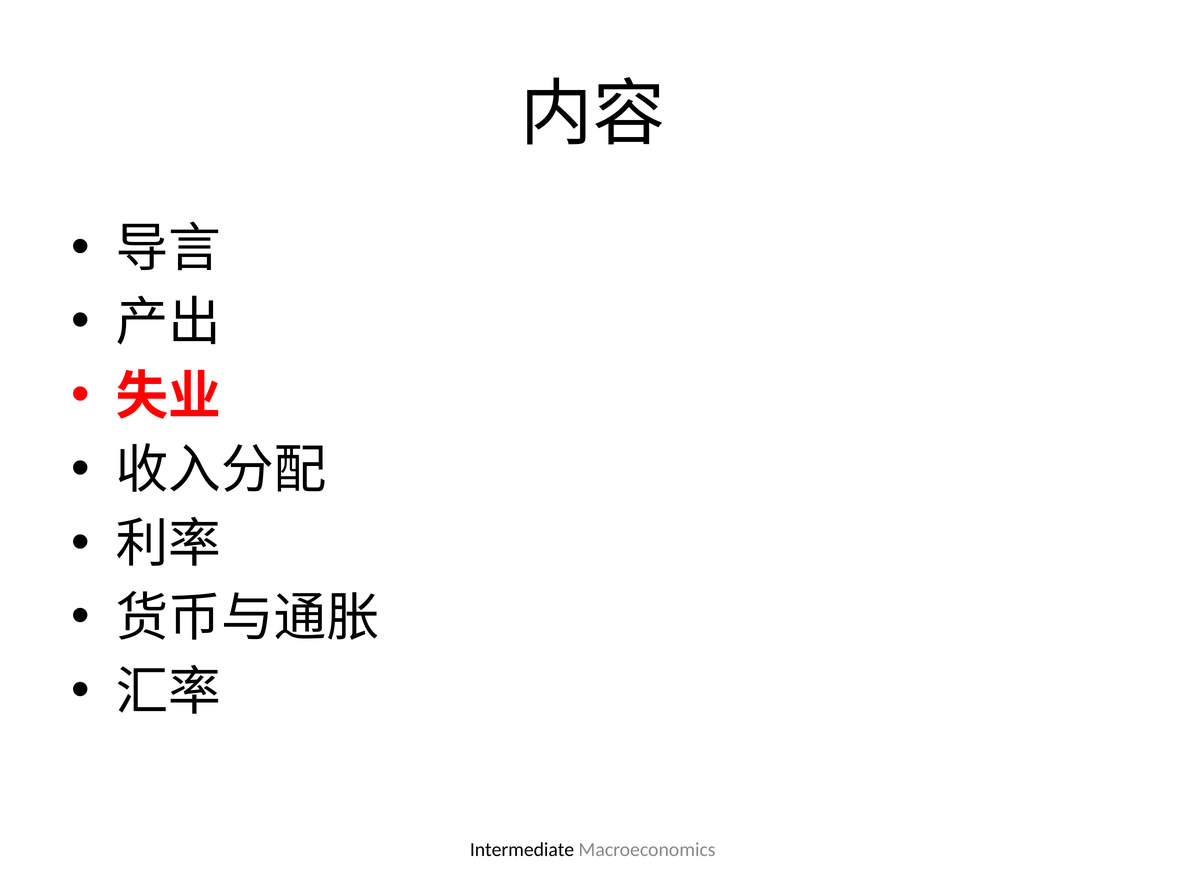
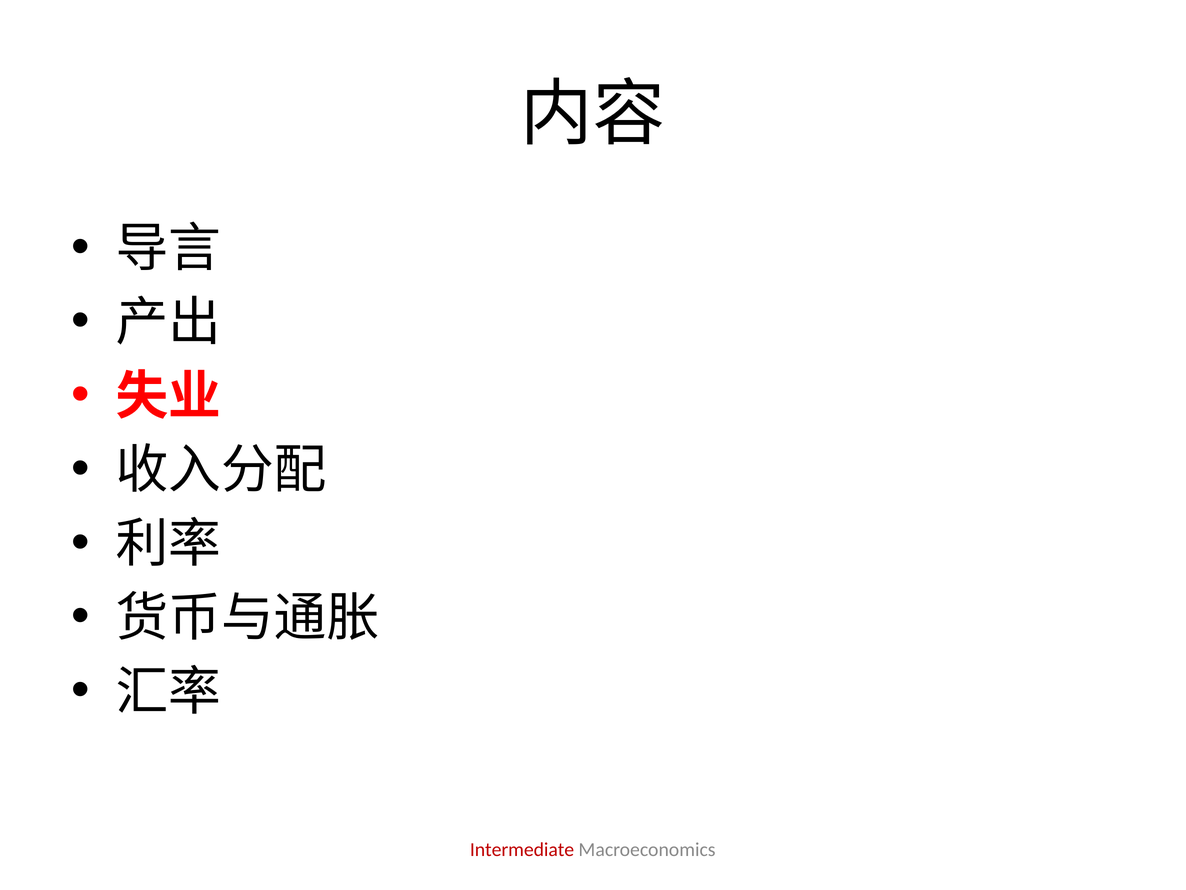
Intermediate colour: black -> red (522, 849)
